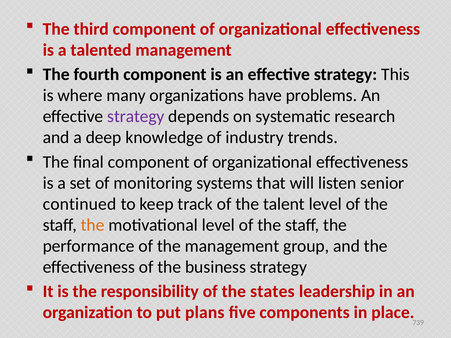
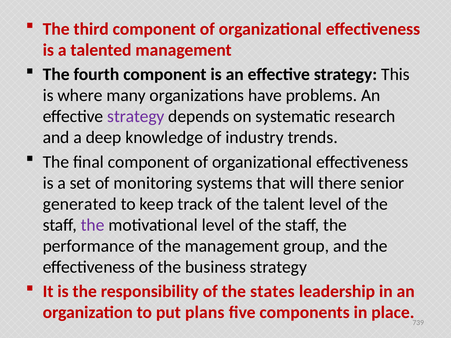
listen: listen -> there (337, 183)
continued: continued -> generated (80, 204)
the colour: orange -> purple (93, 225)
